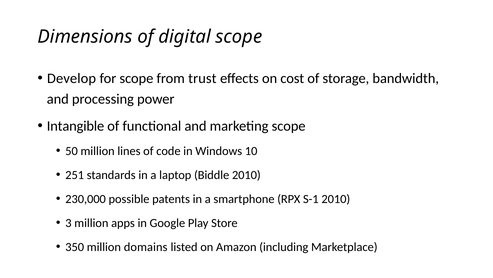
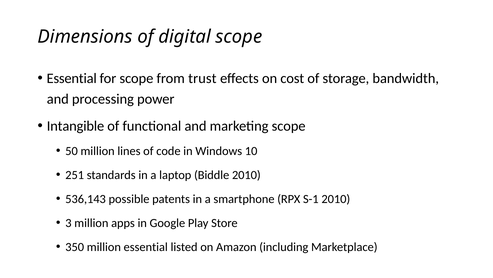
Develop: Develop -> Essential (72, 78)
230,000: 230,000 -> 536,143 (86, 199)
million domains: domains -> essential (146, 246)
